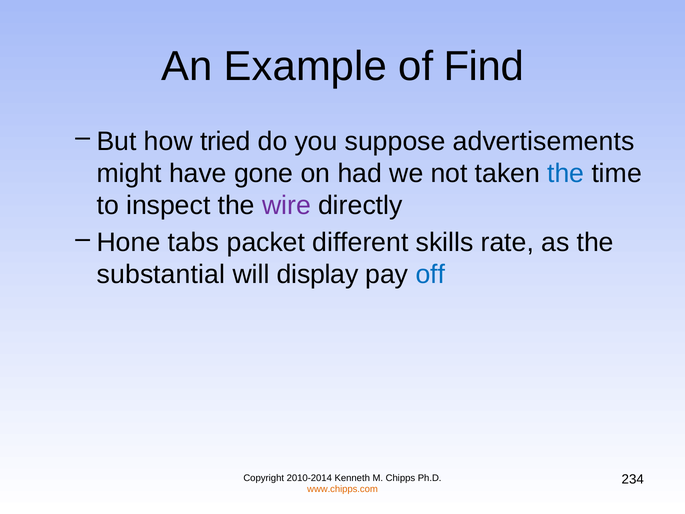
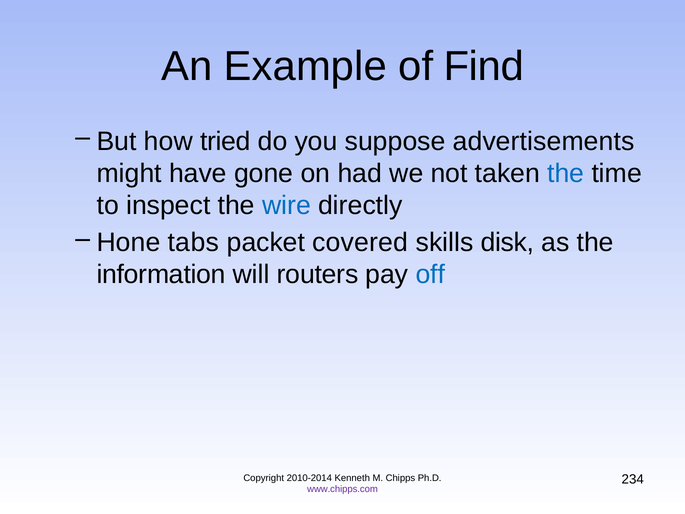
wire colour: purple -> blue (286, 205)
different: different -> covered (360, 242)
rate: rate -> disk (507, 242)
substantial: substantial -> information (161, 274)
display: display -> routers (318, 274)
www.chipps.com colour: orange -> purple (343, 489)
